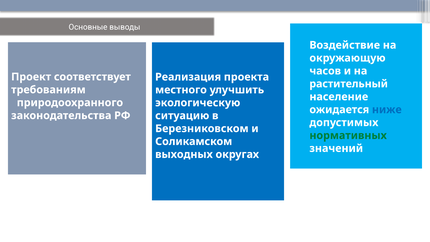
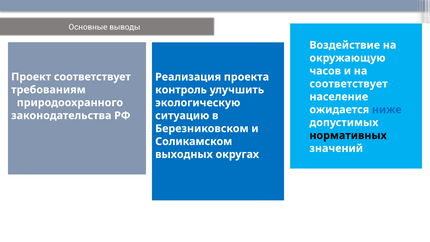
растительный: растительный -> соответствует (349, 84)
местного: местного -> контроль (181, 90)
нормативных colour: green -> black (348, 135)
